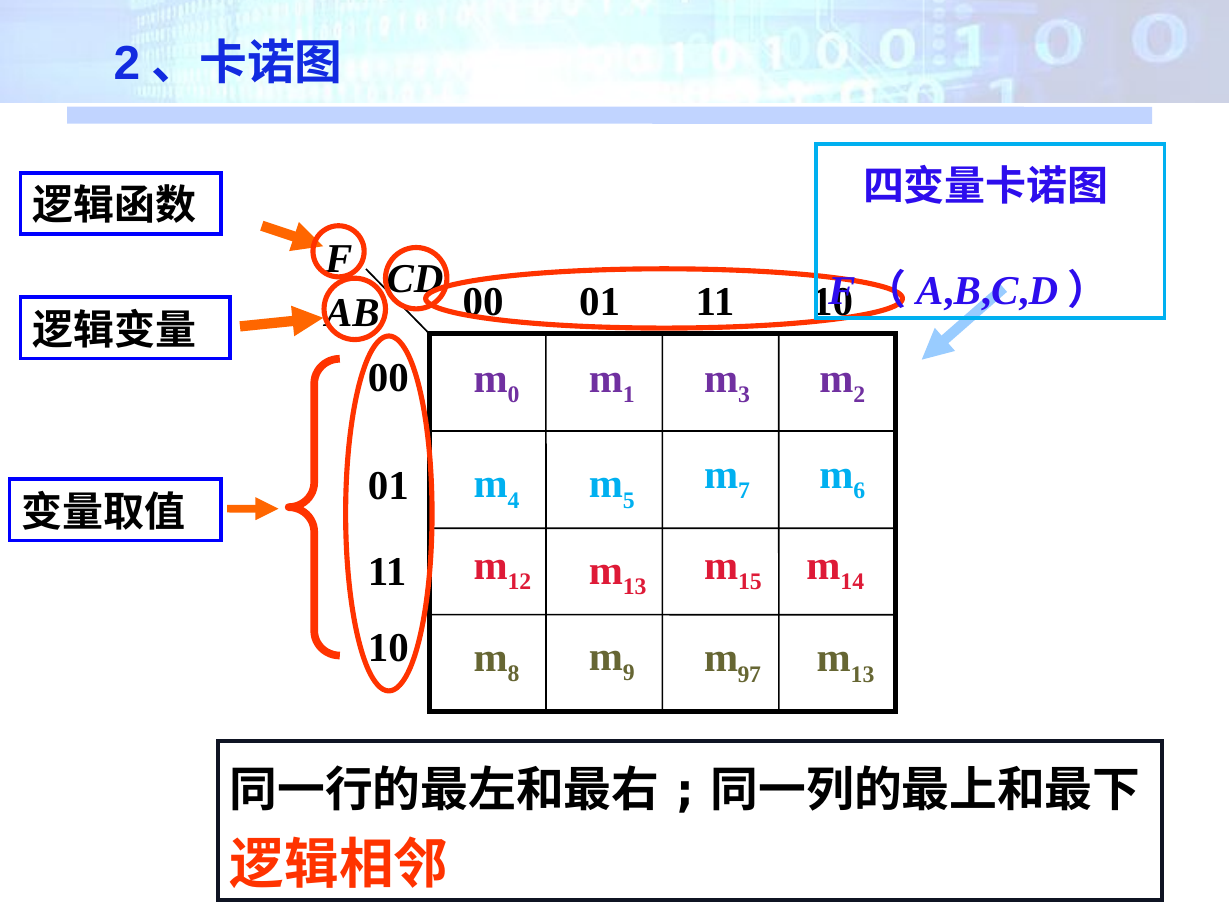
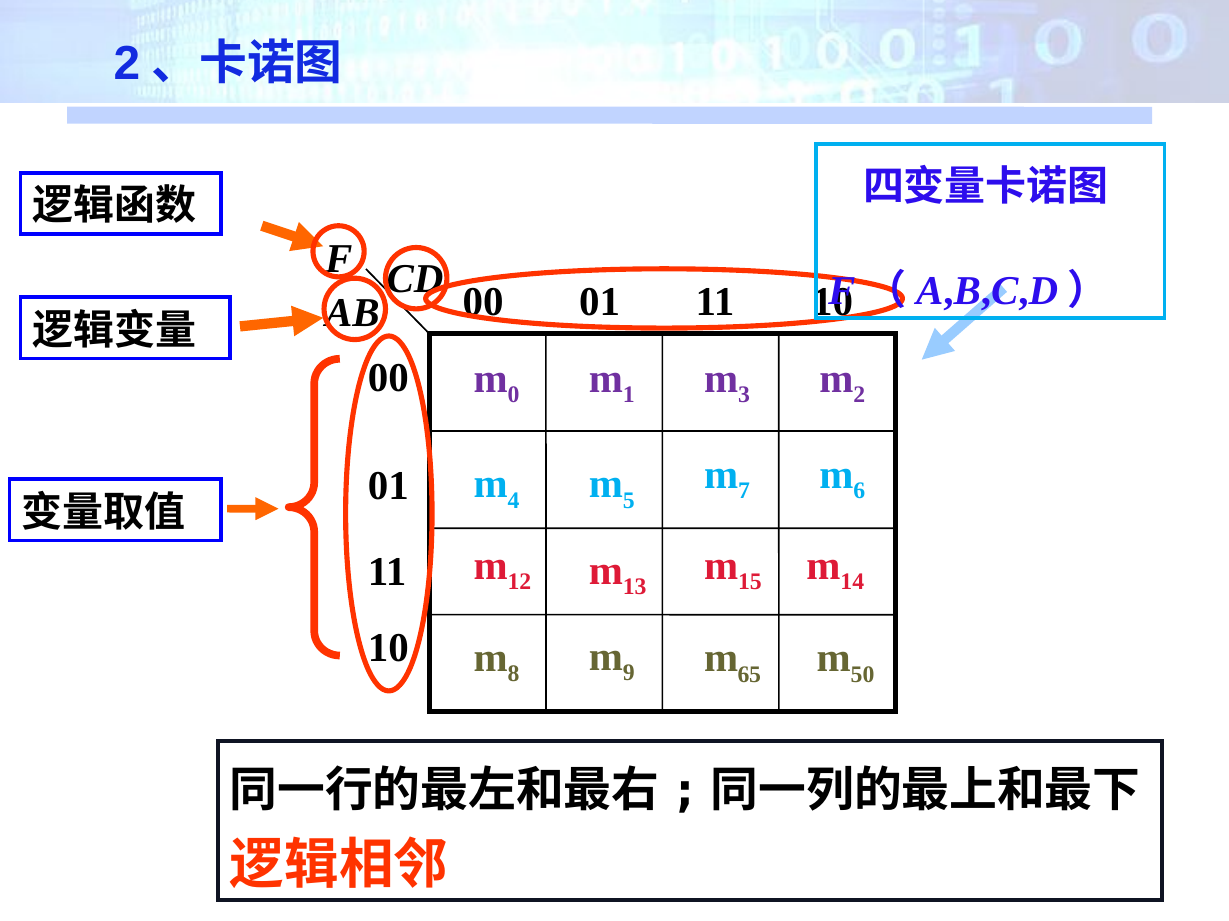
13: 13 -> 50 (863, 675)
97: 97 -> 65 (749, 675)
